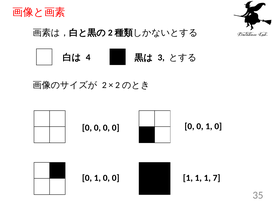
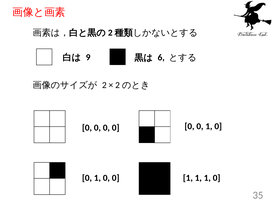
4: 4 -> 9 (88, 57)
3: 3 -> 6 (161, 58)
1 1 7: 7 -> 0 (217, 178)
